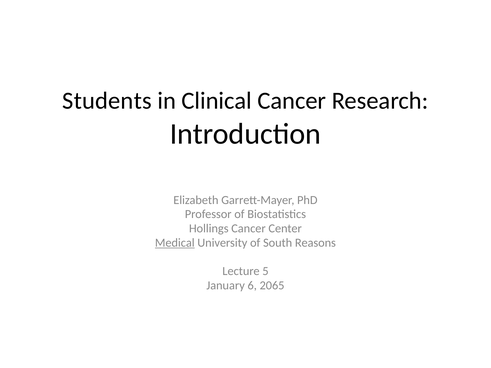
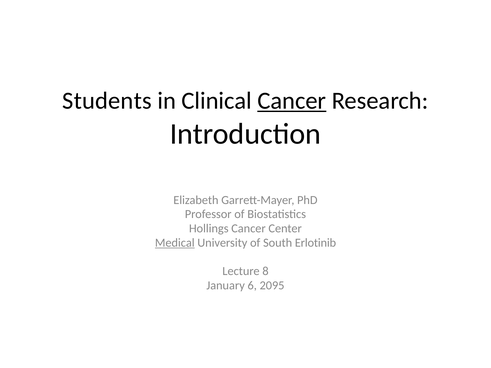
Cancer underline: none -> present (292, 101)
Reasons: Reasons -> Erlotinib (315, 243)
5: 5 -> 8 (265, 271)
2065: 2065 -> 2095 (272, 286)
